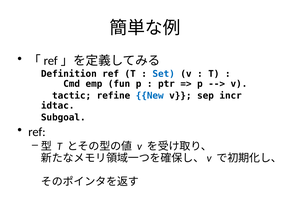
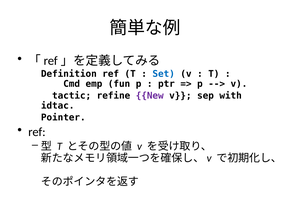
New colour: blue -> purple (150, 95)
incr: incr -> with (231, 95)
Subgoal: Subgoal -> Pointer (63, 117)
